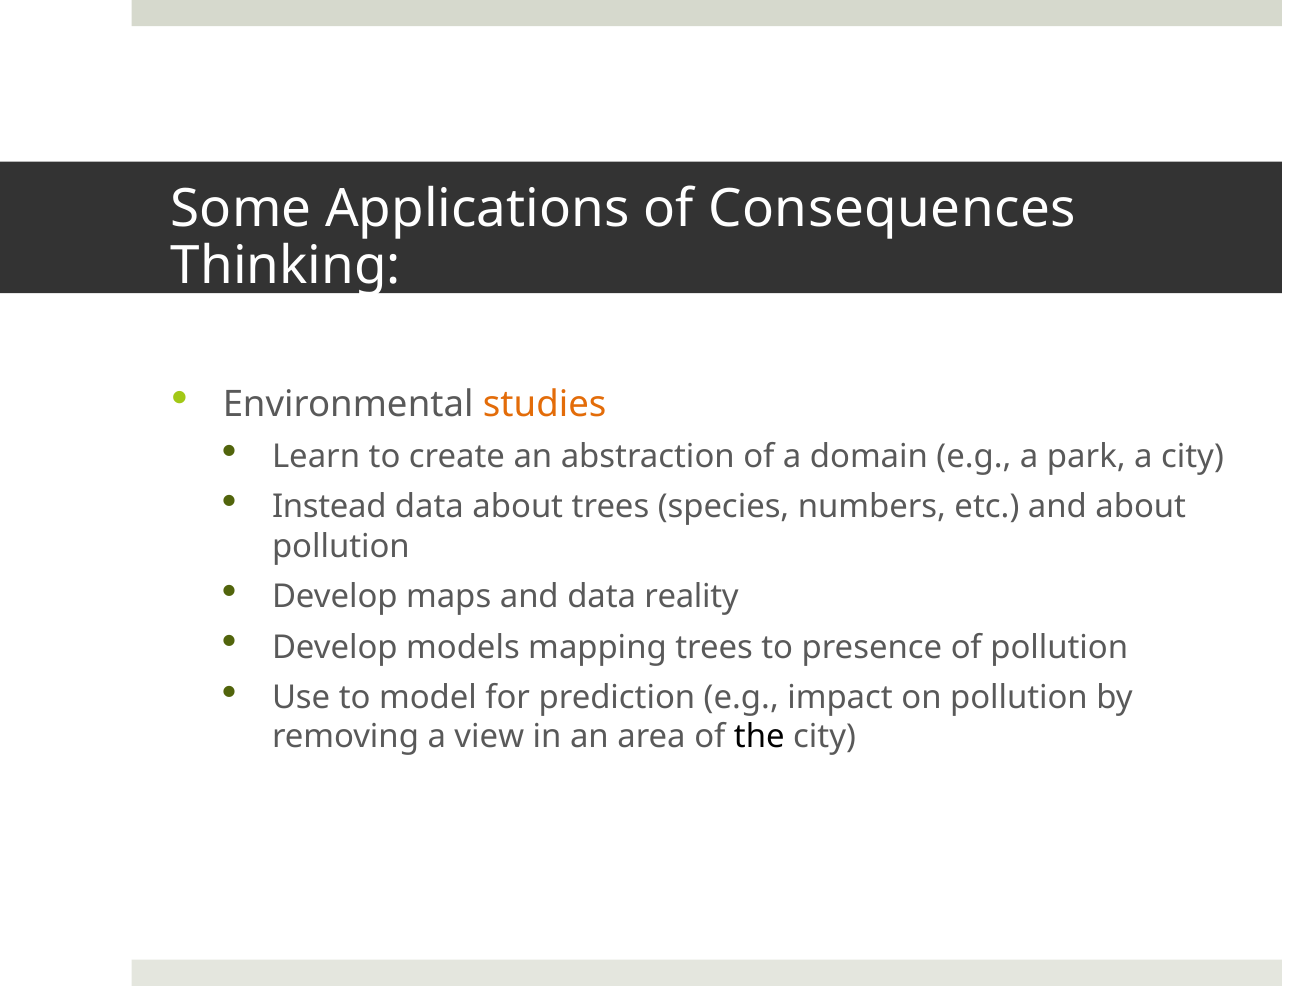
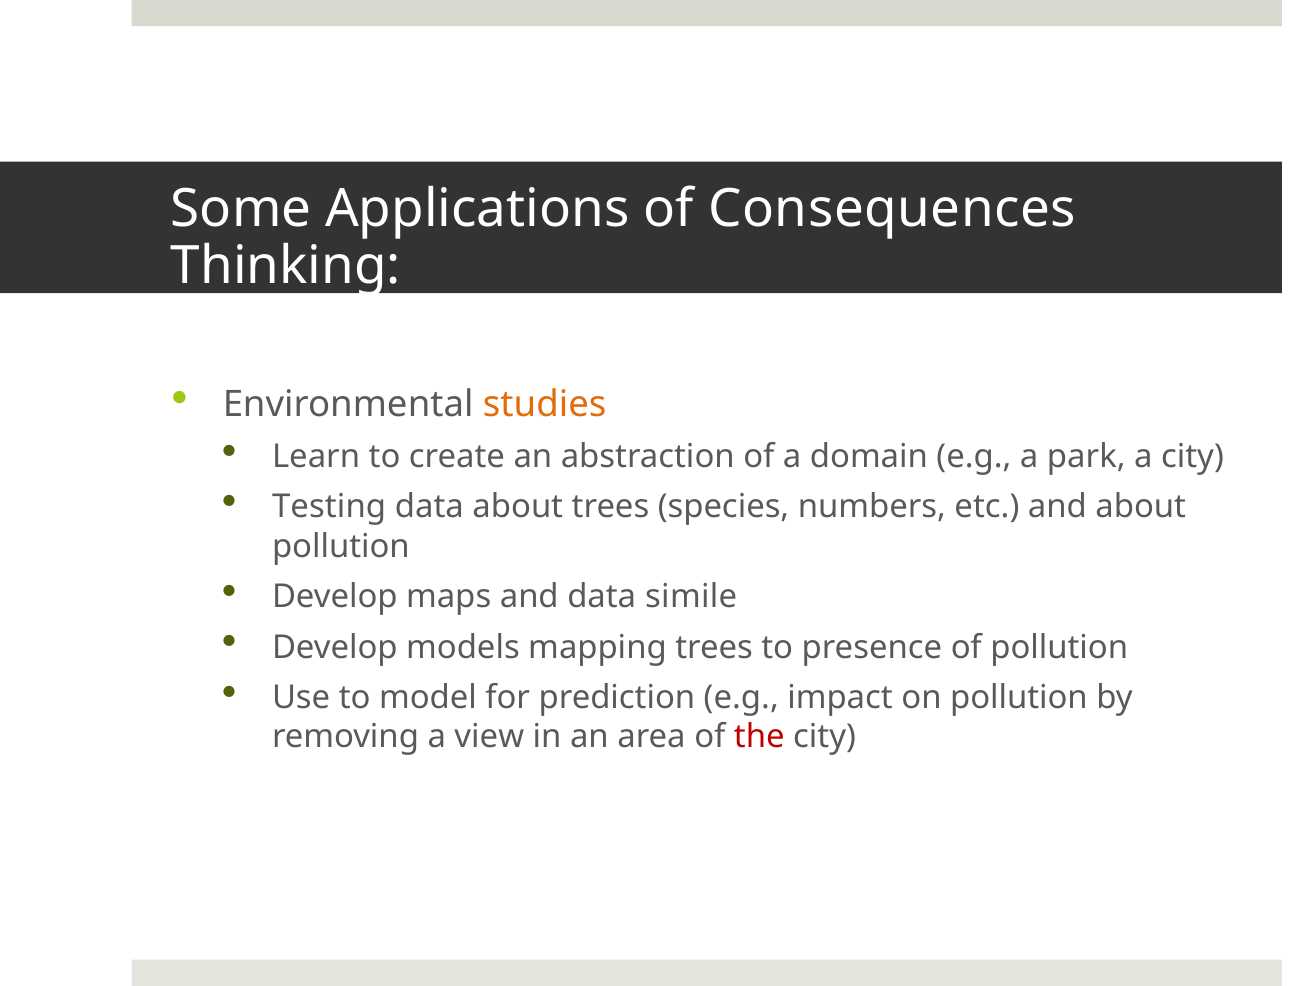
Instead: Instead -> Testing (329, 507)
reality: reality -> simile (691, 597)
the colour: black -> red (759, 737)
